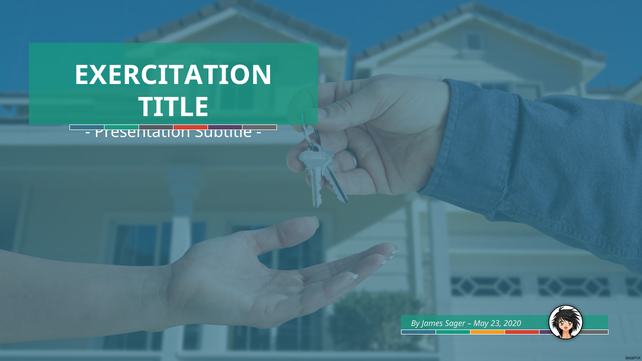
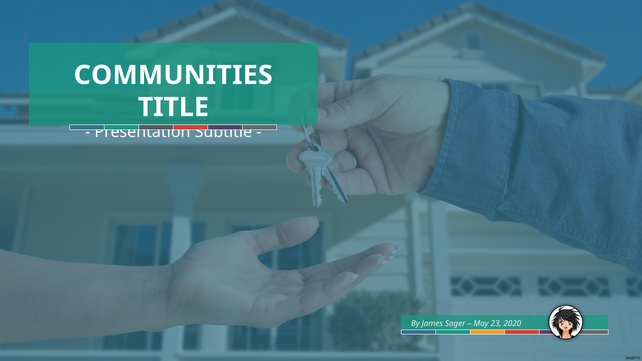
EXERCITATION: EXERCITATION -> COMMUNITIES (173, 75)
